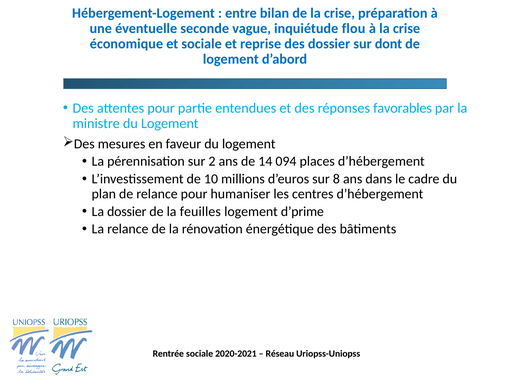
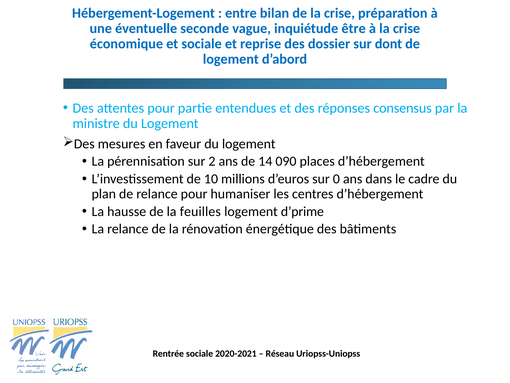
flou: flou -> être (354, 29)
favorables: favorables -> consensus (403, 108)
094: 094 -> 090 (286, 161)
8: 8 -> 0 (336, 179)
La dossier: dossier -> hausse (127, 211)
